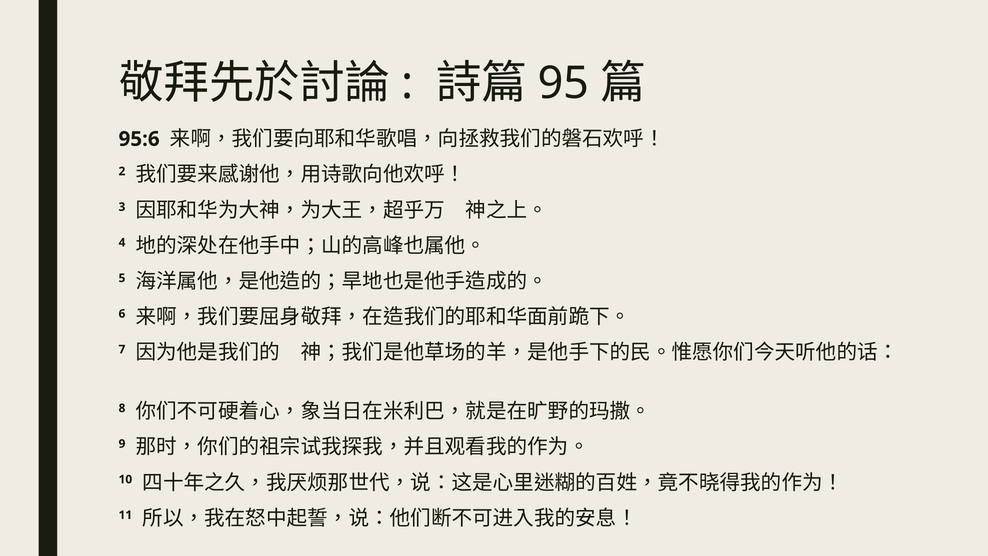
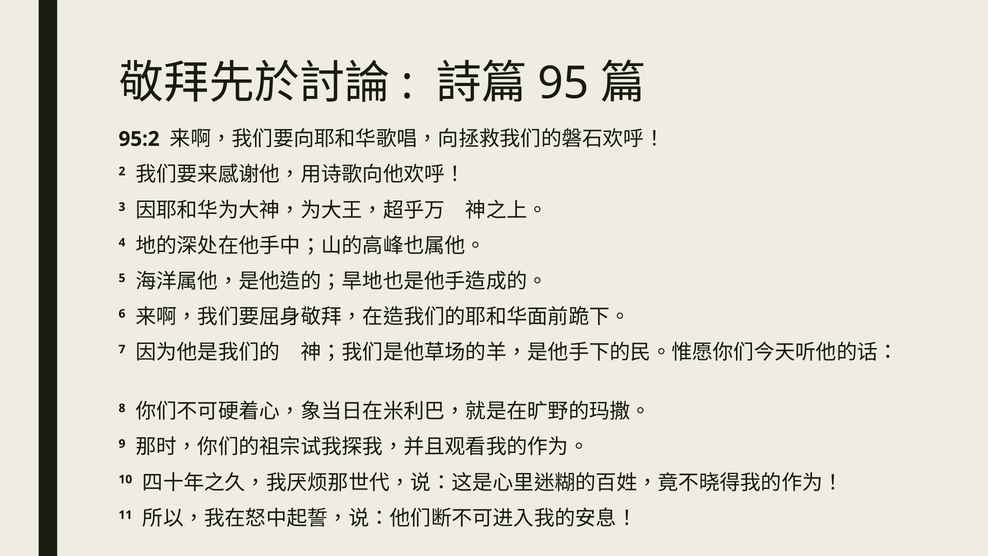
95:6: 95:6 -> 95:2 (139, 139)
